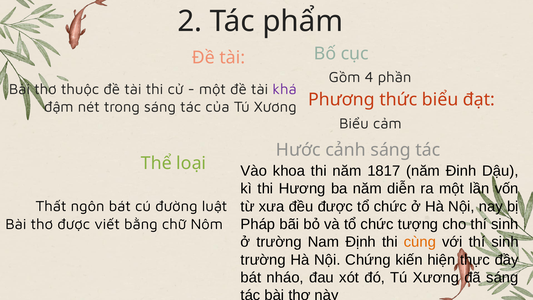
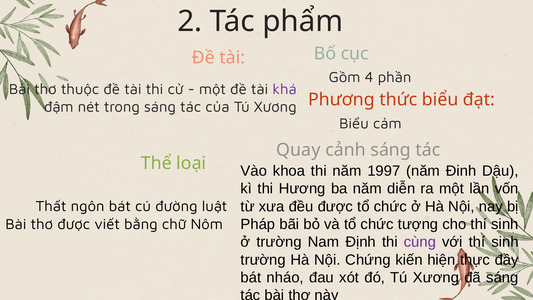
Hước: Hước -> Quay (298, 150)
1817: 1817 -> 1997 (384, 171)
cùng colour: orange -> purple (420, 242)
